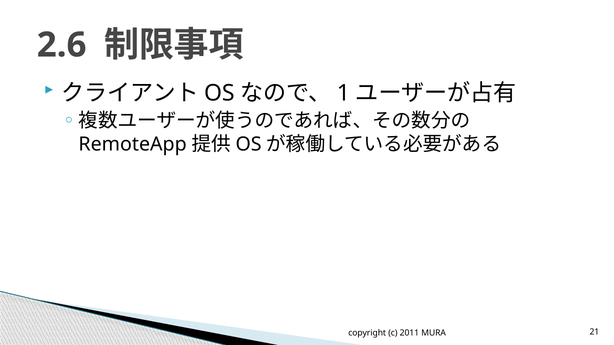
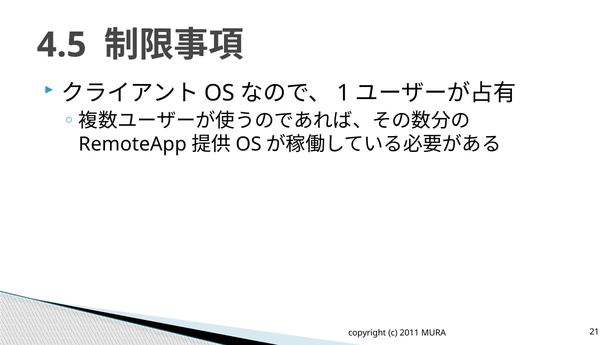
2.6: 2.6 -> 4.5 (62, 45)
